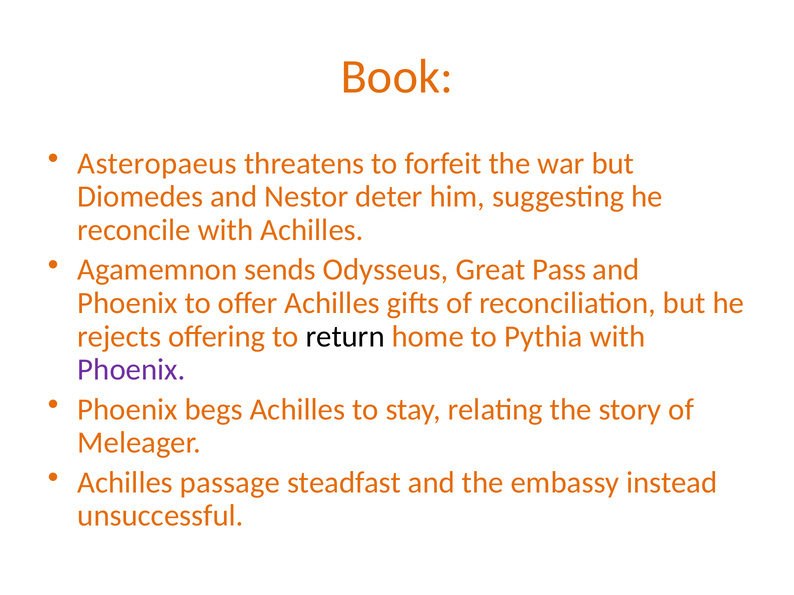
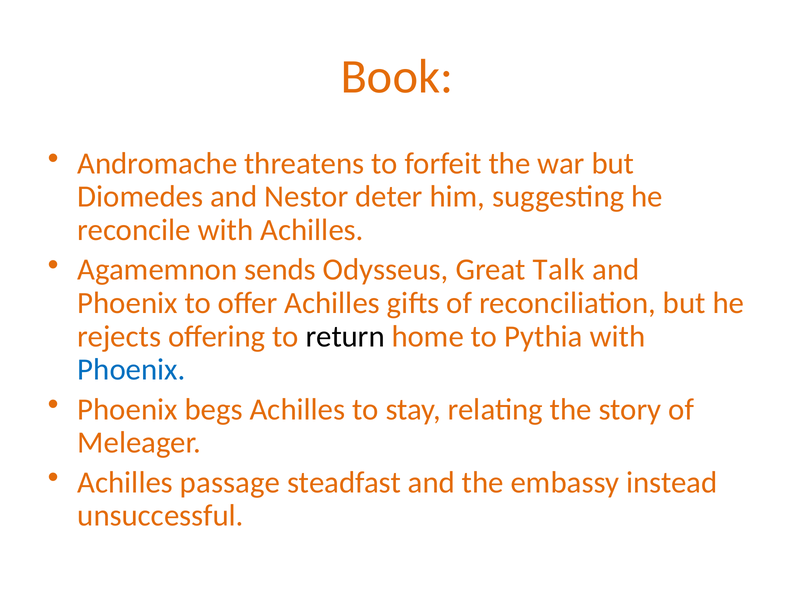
Asteropaeus: Asteropaeus -> Andromache (157, 164)
Pass: Pass -> Talk (559, 270)
Phoenix colour: purple -> blue (131, 370)
